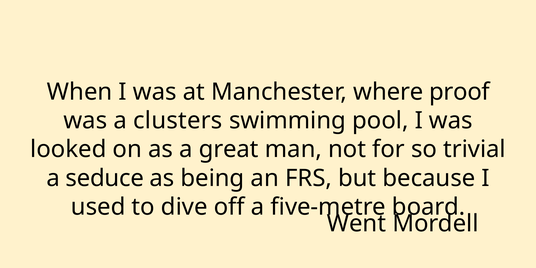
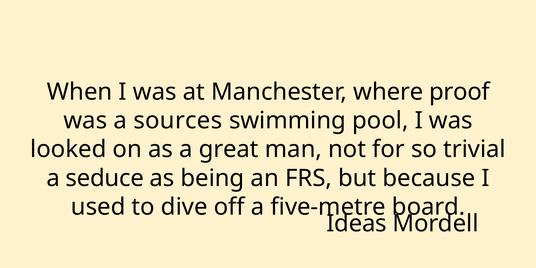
clusters: clusters -> sources (178, 121)
Went: Went -> Ideas (357, 223)
